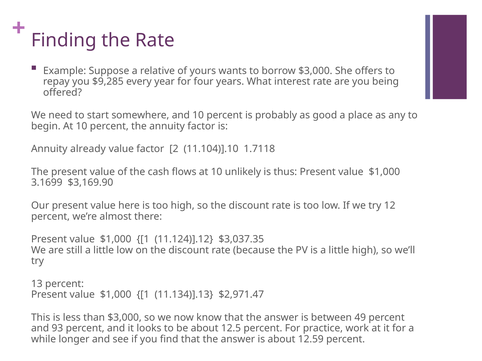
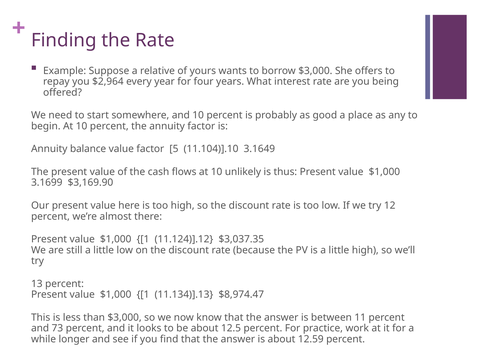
$9,285: $9,285 -> $2,964 (108, 82)
already: already -> balance (88, 149)
2: 2 -> 5 (174, 149)
1.7118: 1.7118 -> 3.1649 (259, 149)
$2,971.47: $2,971.47 -> $8,974.47 (241, 295)
49: 49 -> 11 (360, 318)
93: 93 -> 73 (57, 329)
